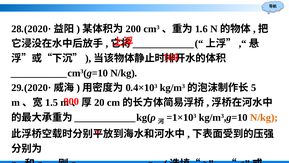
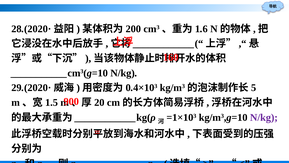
N/kg colour: orange -> purple (264, 117)
